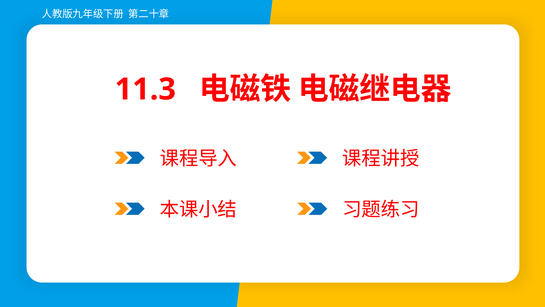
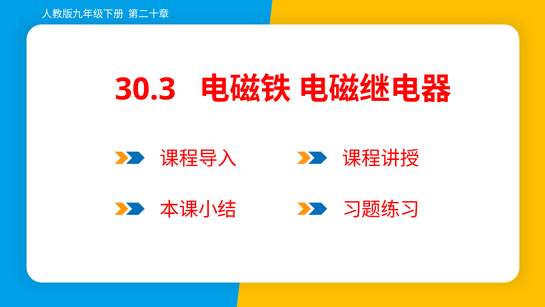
11.3: 11.3 -> 30.3 (145, 89)
